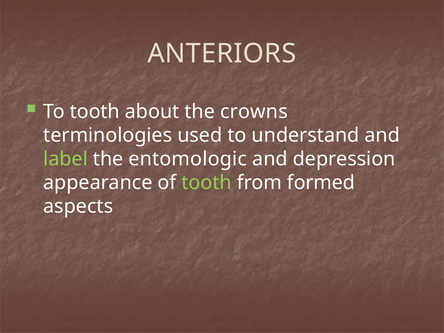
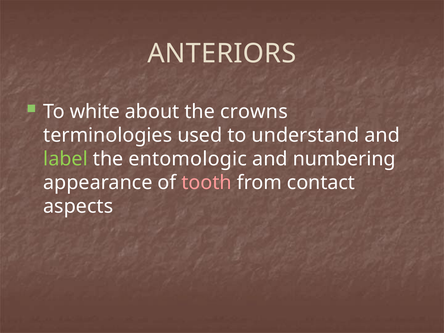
To tooth: tooth -> white (95, 112)
depression: depression -> numbering (344, 159)
tooth colour: light green -> pink (207, 183)
formed: formed -> contact (321, 183)
